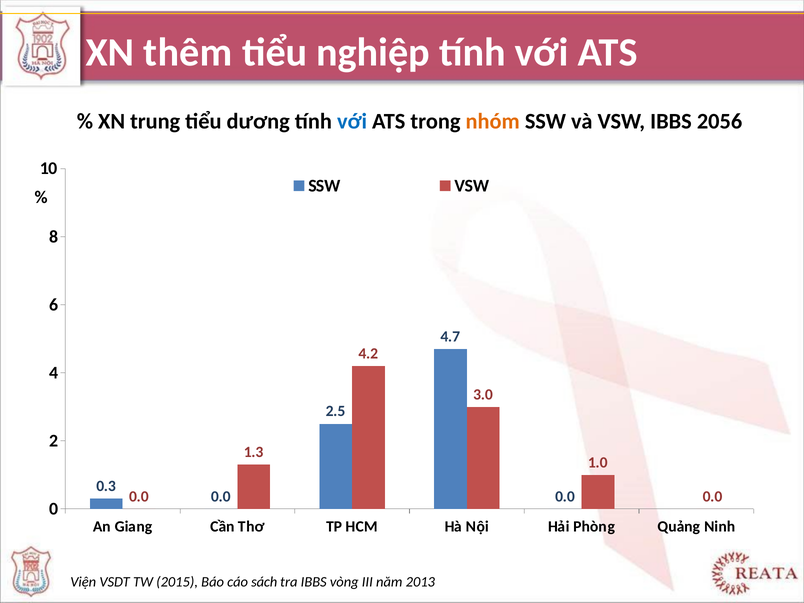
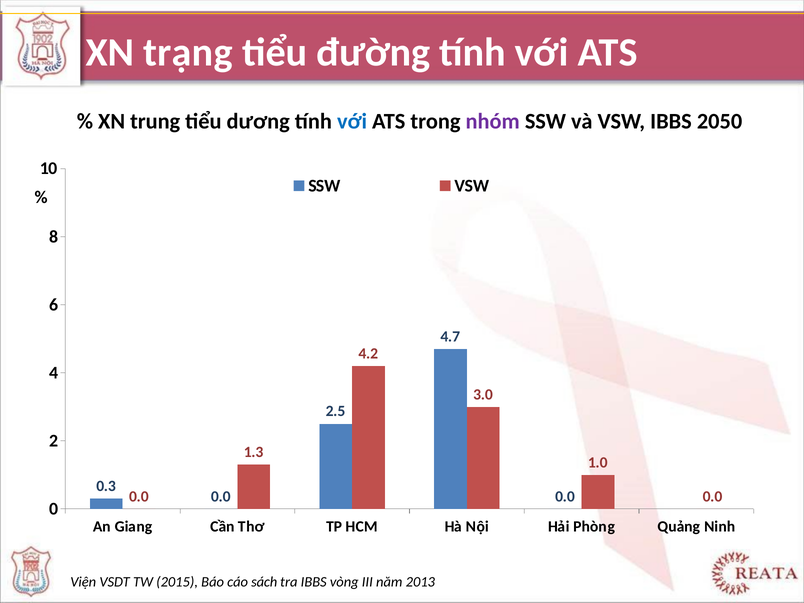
thêm: thêm -> trạng (188, 53)
nghiệp: nghiệp -> đường (373, 53)
nhóm colour: orange -> purple (493, 122)
2056: 2056 -> 2050 (720, 122)
